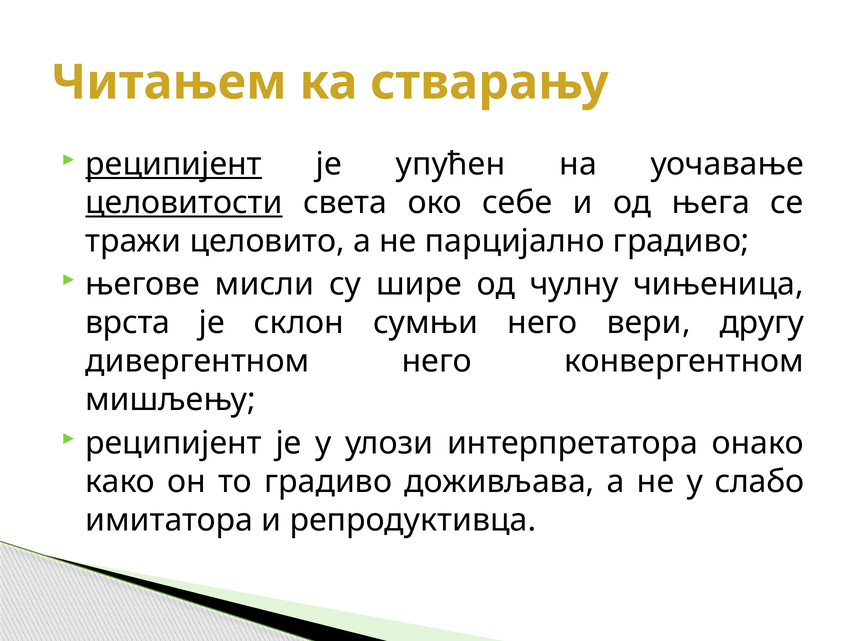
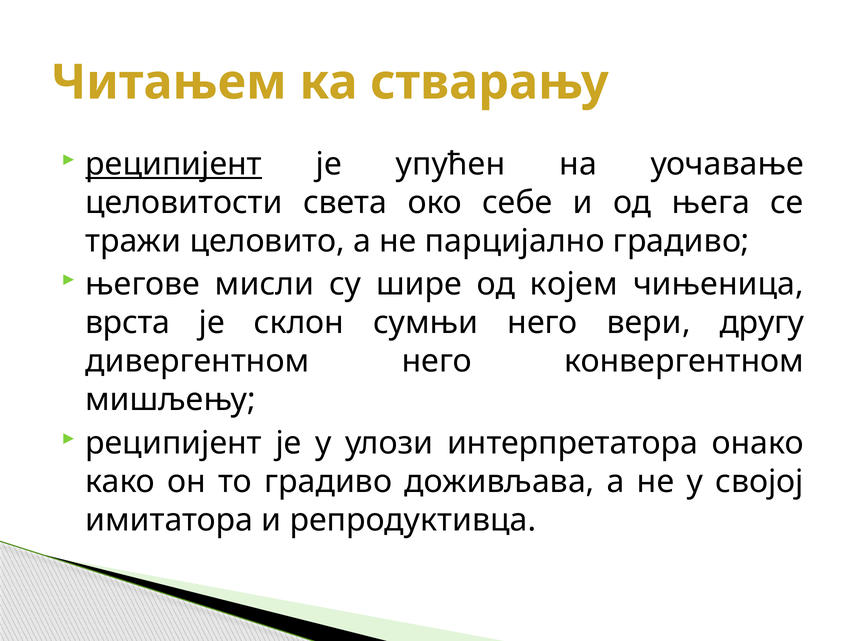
целовитости underline: present -> none (184, 203)
чулну: чулну -> којем (574, 284)
слабо: слабо -> својој (759, 482)
